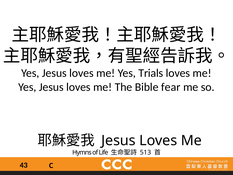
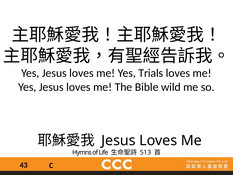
fear: fear -> wild (171, 87)
